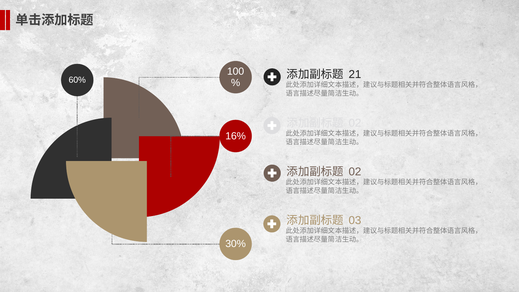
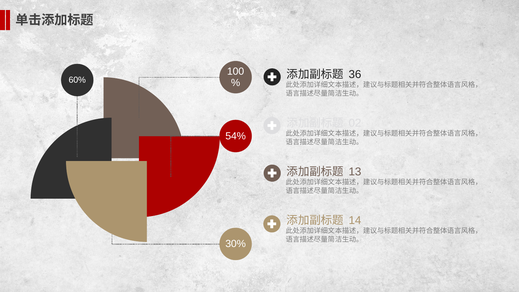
21: 21 -> 36 (355, 74)
16%: 16% -> 54% (236, 136)
02: 02 -> 13 (355, 172)
03: 03 -> 14 (355, 220)
